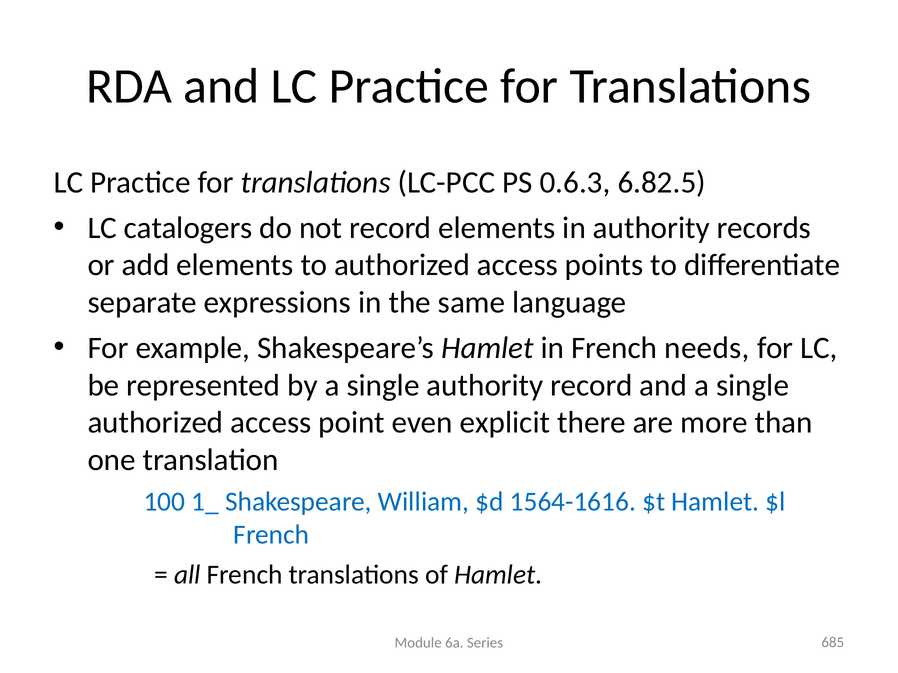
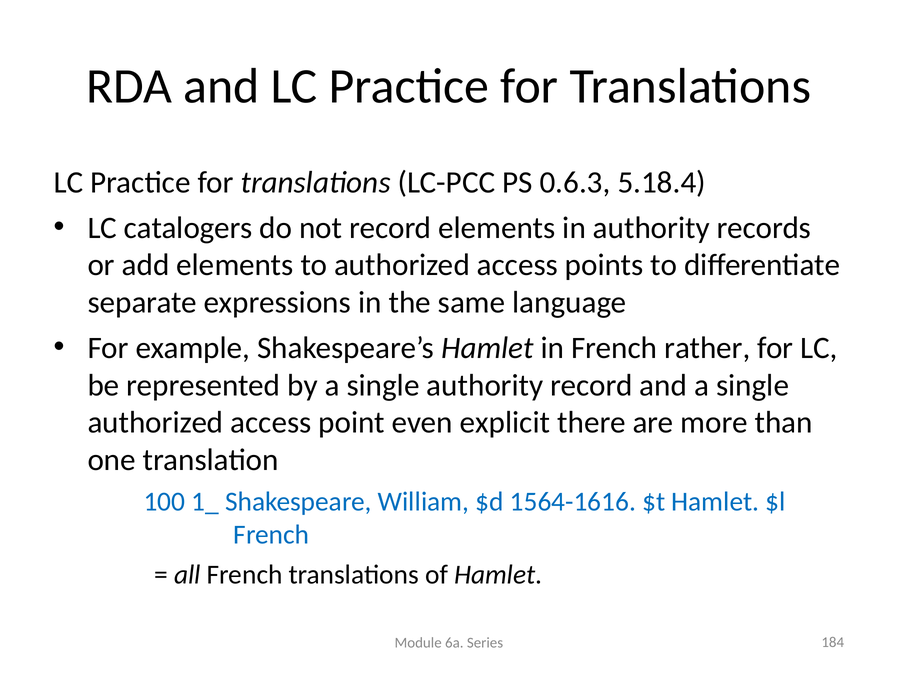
6.82.5: 6.82.5 -> 5.18.4 (662, 183)
needs: needs -> rather (707, 348)
685: 685 -> 184 (833, 643)
